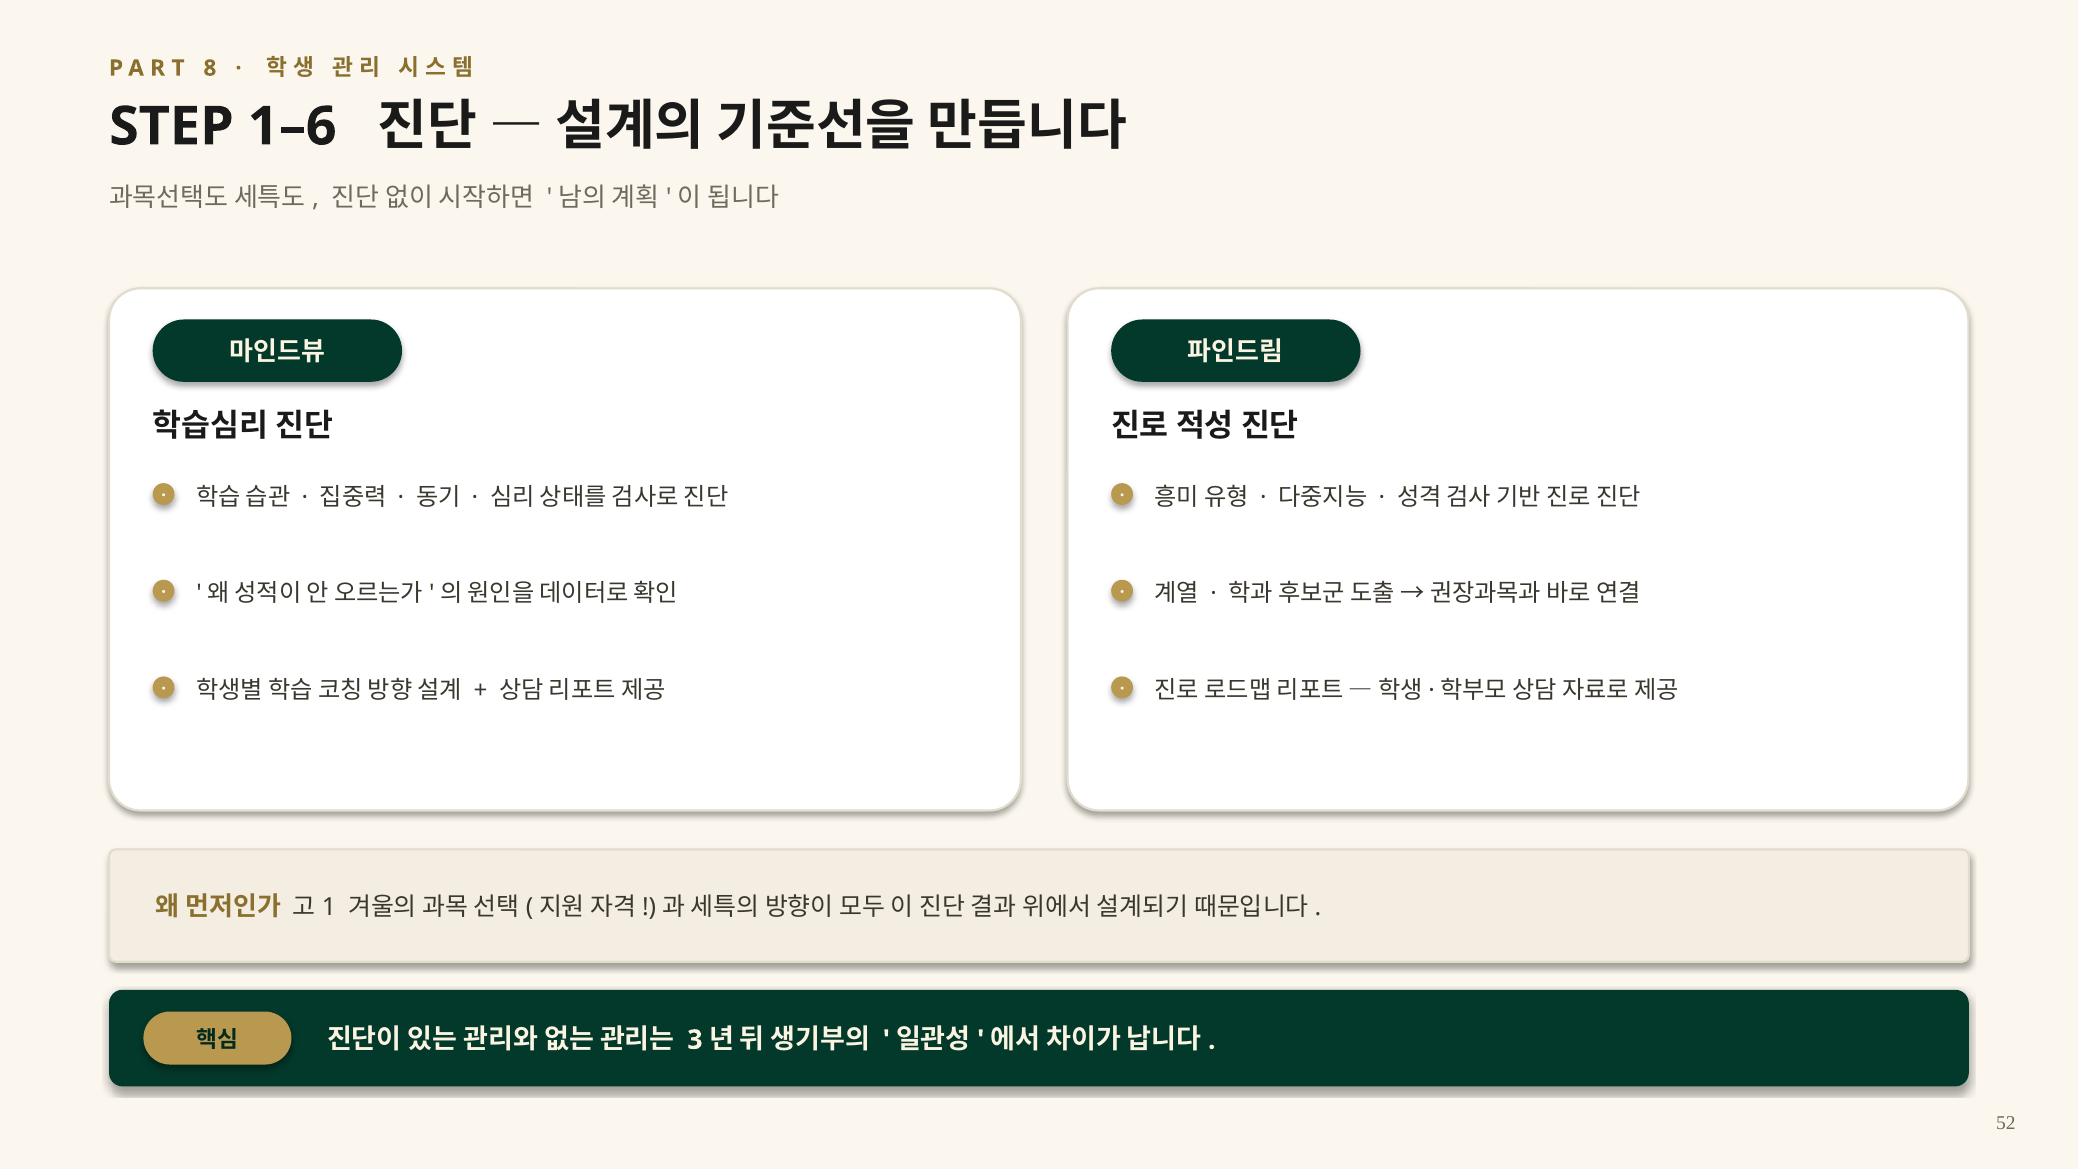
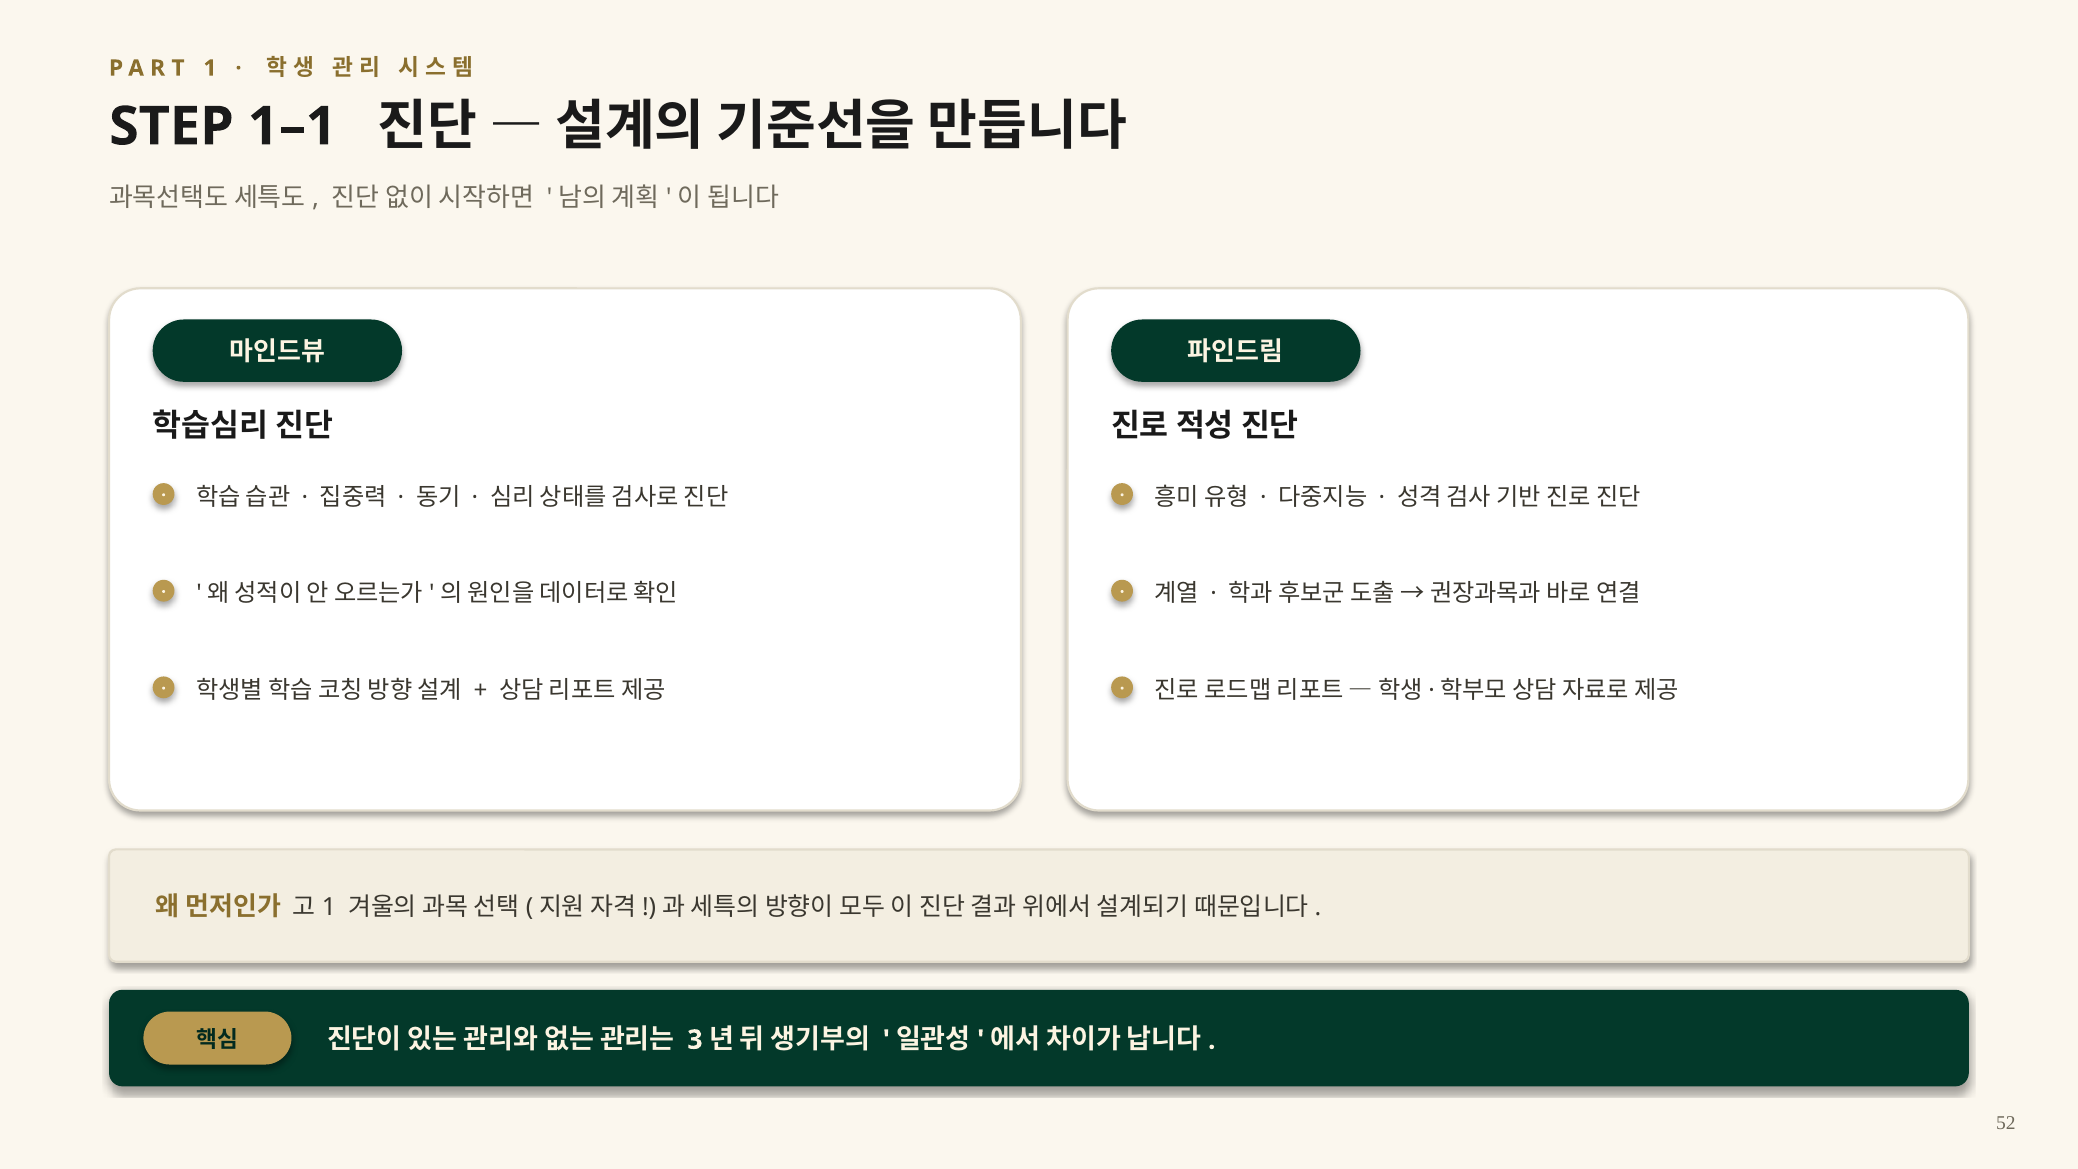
8: 8 -> 1 (210, 68)
1–6: 1–6 -> 1–1 (292, 127)
